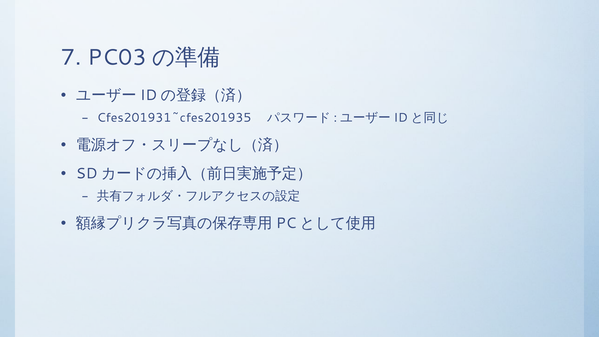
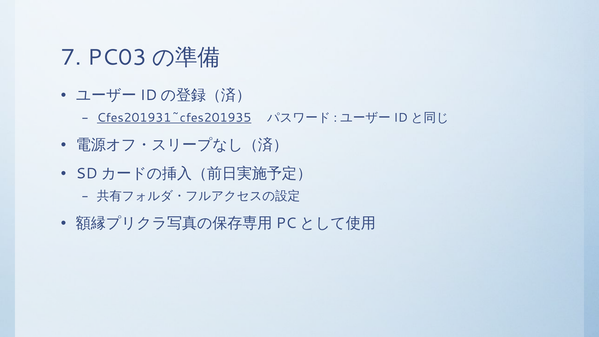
Cfes201931~cfes201935 underline: none -> present (174, 118)
